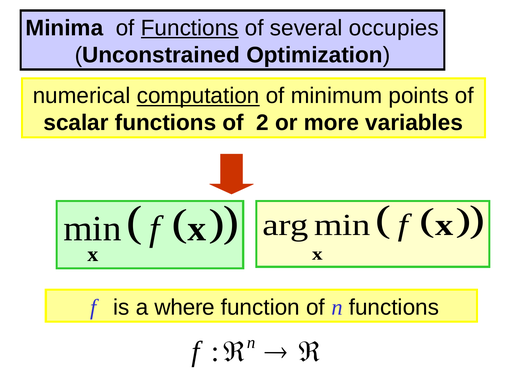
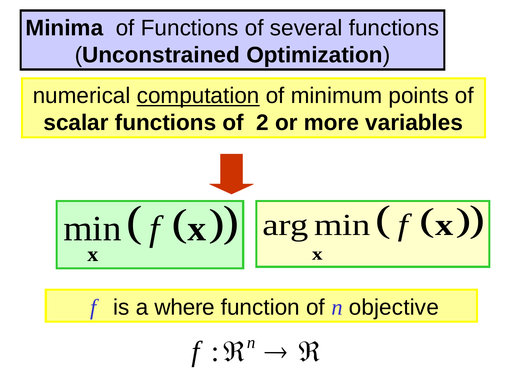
Functions underline: present -> none (190, 28)
several occupies: occupies -> functions (394, 28)
n functions: functions -> objective (394, 308)
